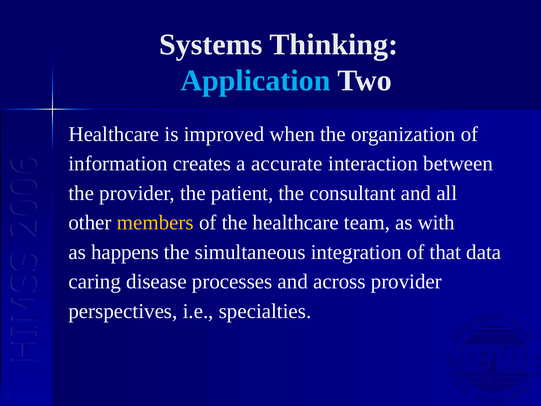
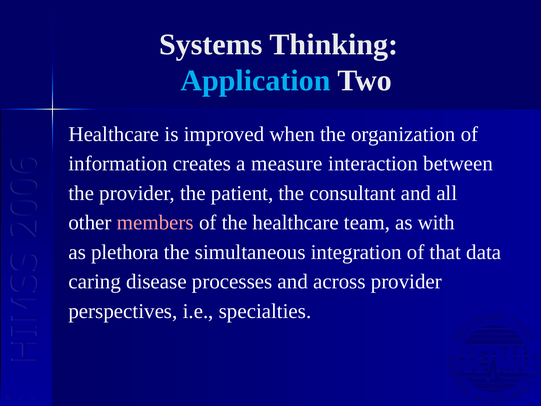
accurate: accurate -> measure (287, 163)
members colour: yellow -> pink (155, 222)
happens: happens -> plethora (125, 252)
